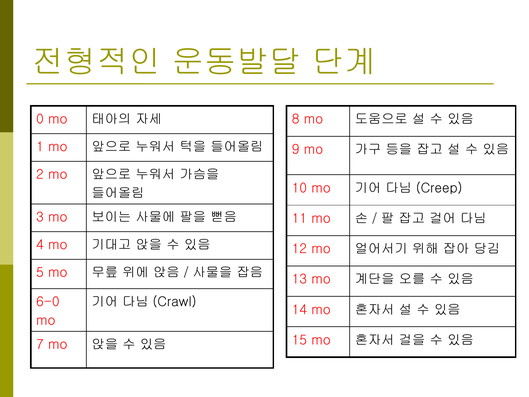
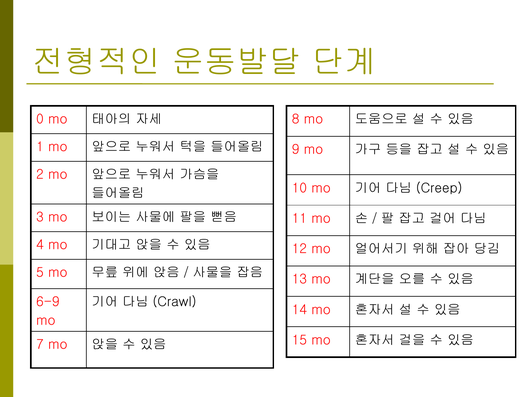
6-0: 6-0 -> 6-9 (48, 302)
